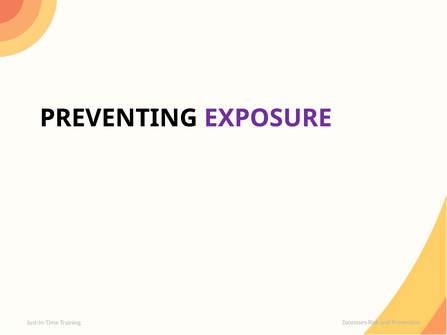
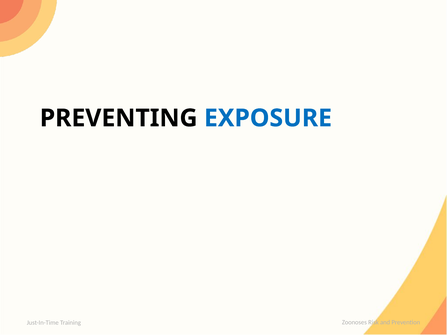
EXPOSURE colour: purple -> blue (268, 118)
